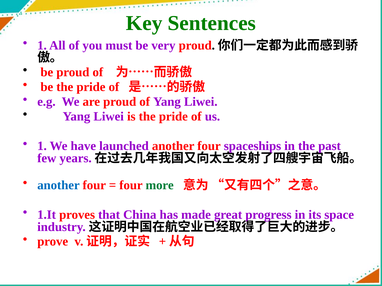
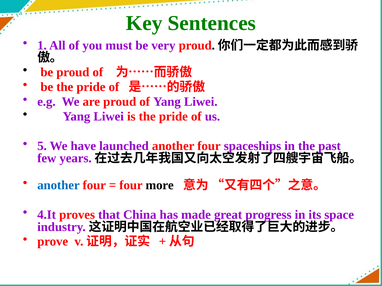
1: 1 -> 5 (42, 146)
more colour: green -> black (160, 185)
1.It: 1.It -> 4.It (47, 215)
